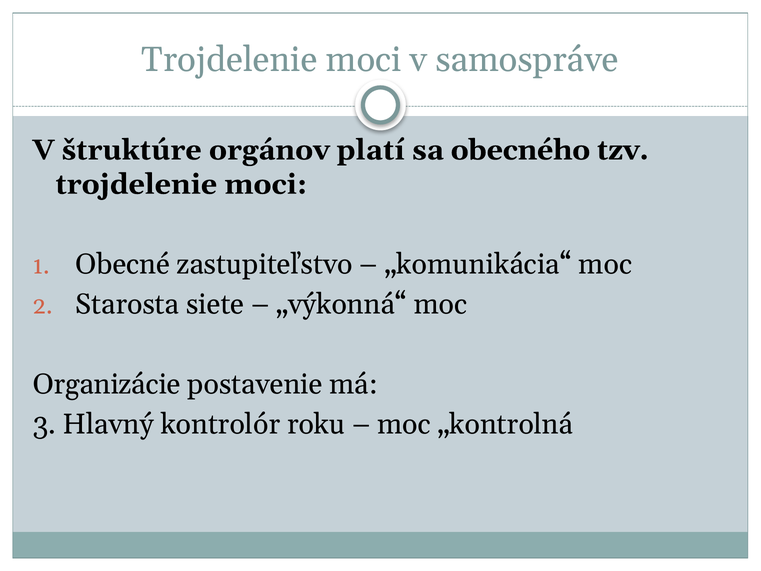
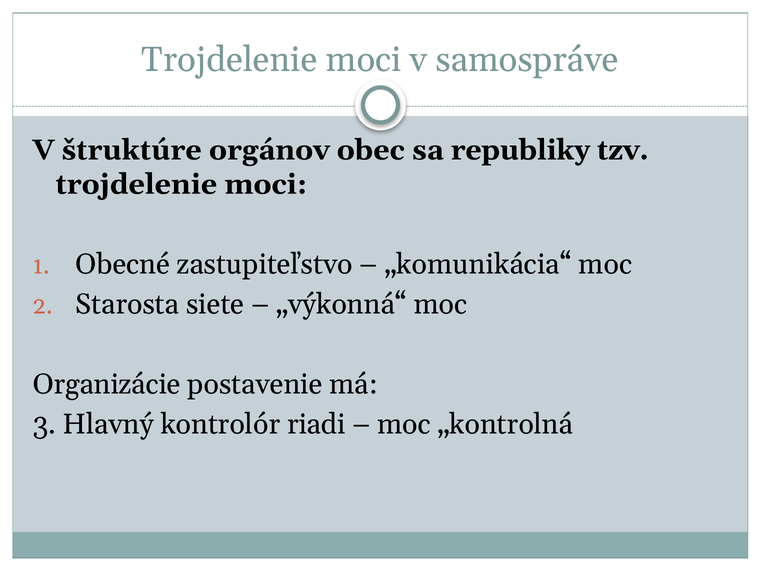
platí: platí -> obec (371, 150)
obecného: obecného -> republiky (520, 150)
roku: roku -> riadi (316, 424)
